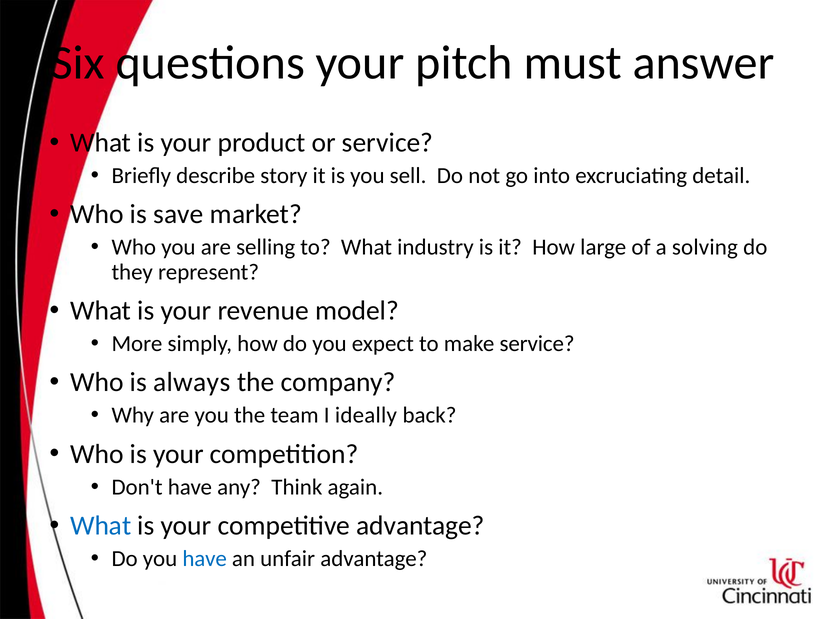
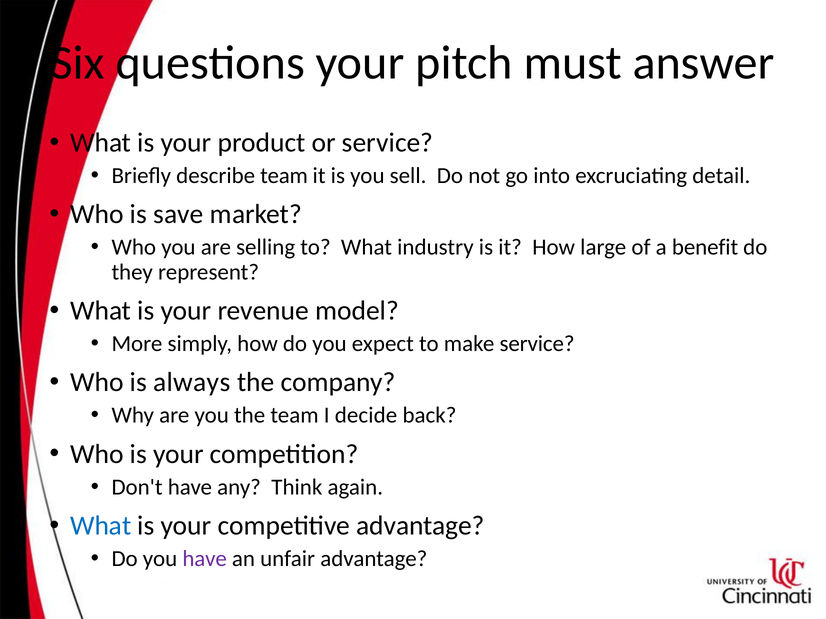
describe story: story -> team (284, 176)
solving: solving -> benefit (705, 247)
ideally: ideally -> decide (366, 416)
have colour: blue -> purple (205, 559)
